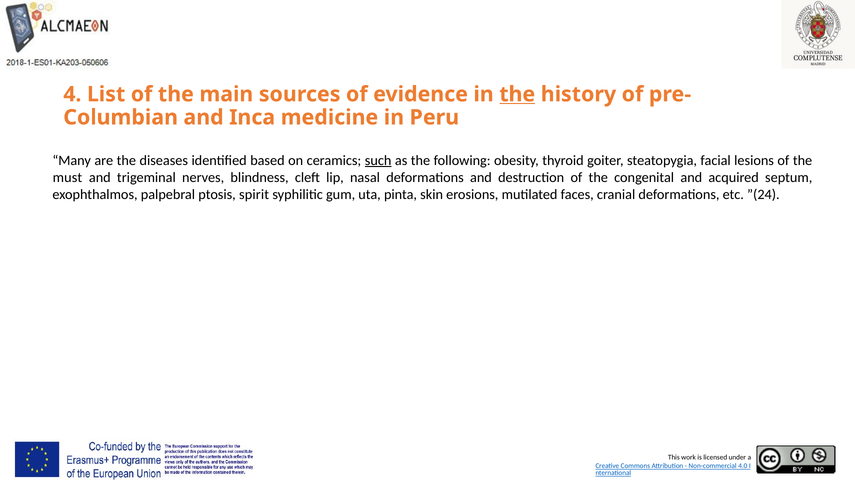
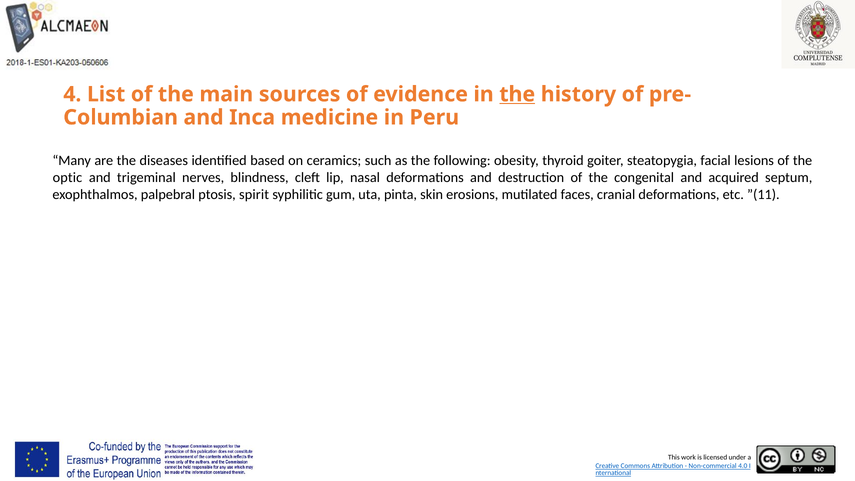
such underline: present -> none (378, 160)
must: must -> optic (67, 178)
”(24: ”(24 -> ”(11 (763, 195)
